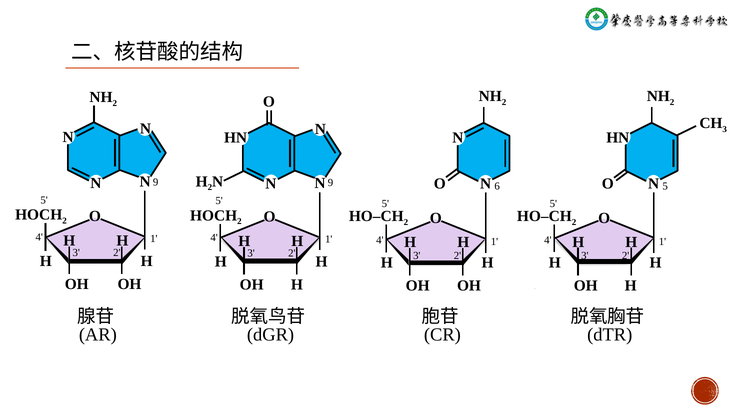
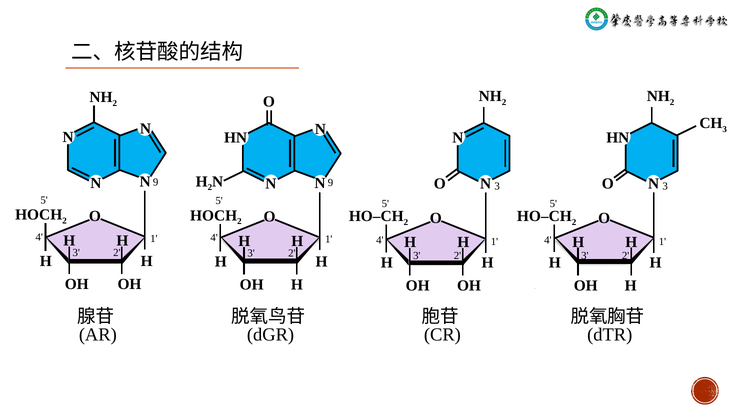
6: 6 -> 3 (497, 187)
5: 5 -> 3 (665, 187)
